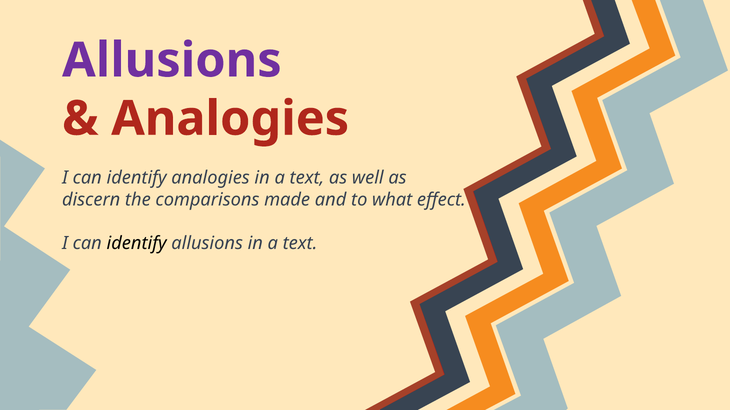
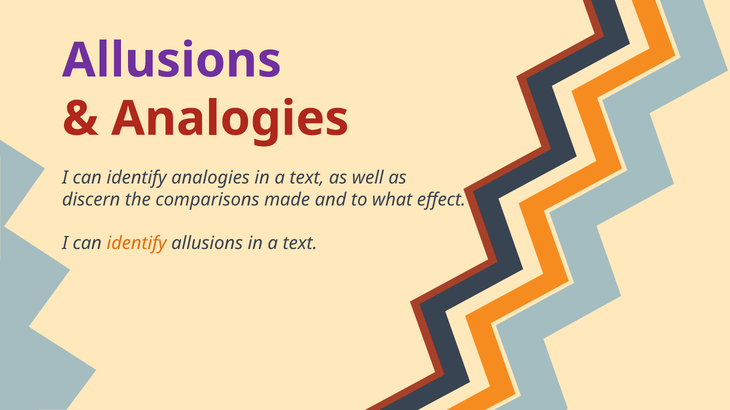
identify colour: black -> orange (137, 244)
